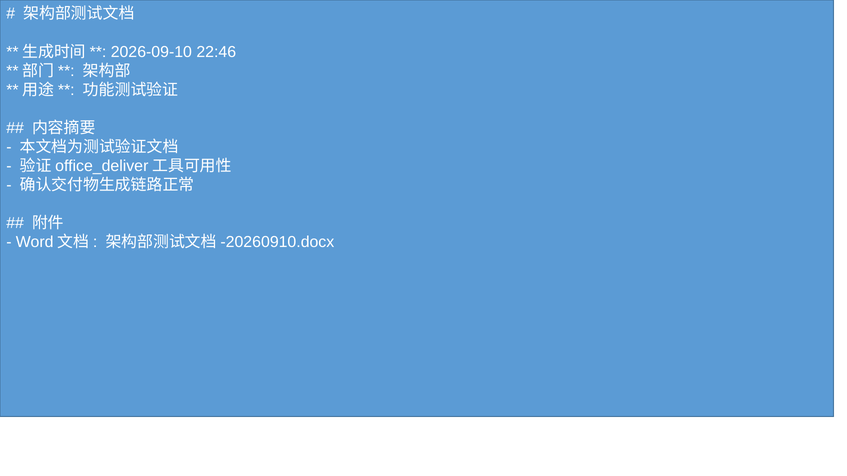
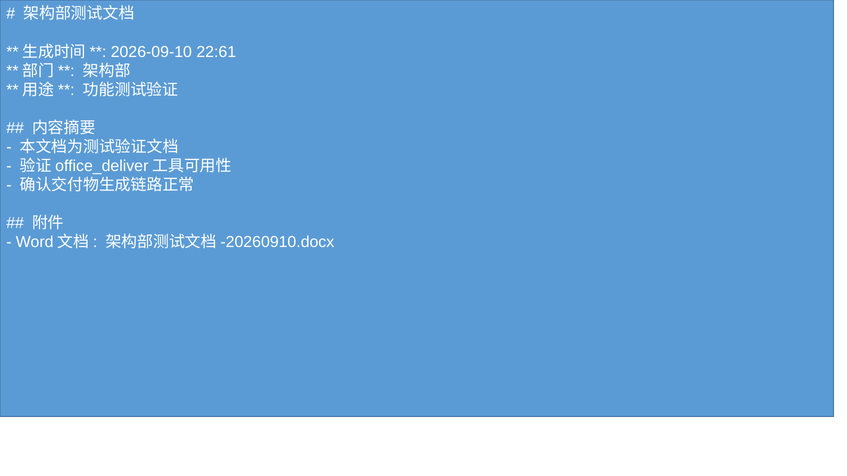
22:46: 22:46 -> 22:61 (216, 52)
